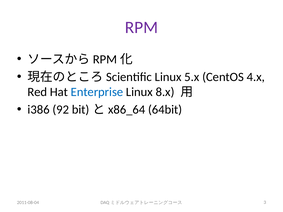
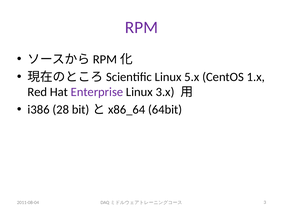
4.x: 4.x -> 1.x (256, 77)
Enterprise colour: blue -> purple (97, 92)
8.x: 8.x -> 3.x (165, 92)
92: 92 -> 28 (61, 110)
